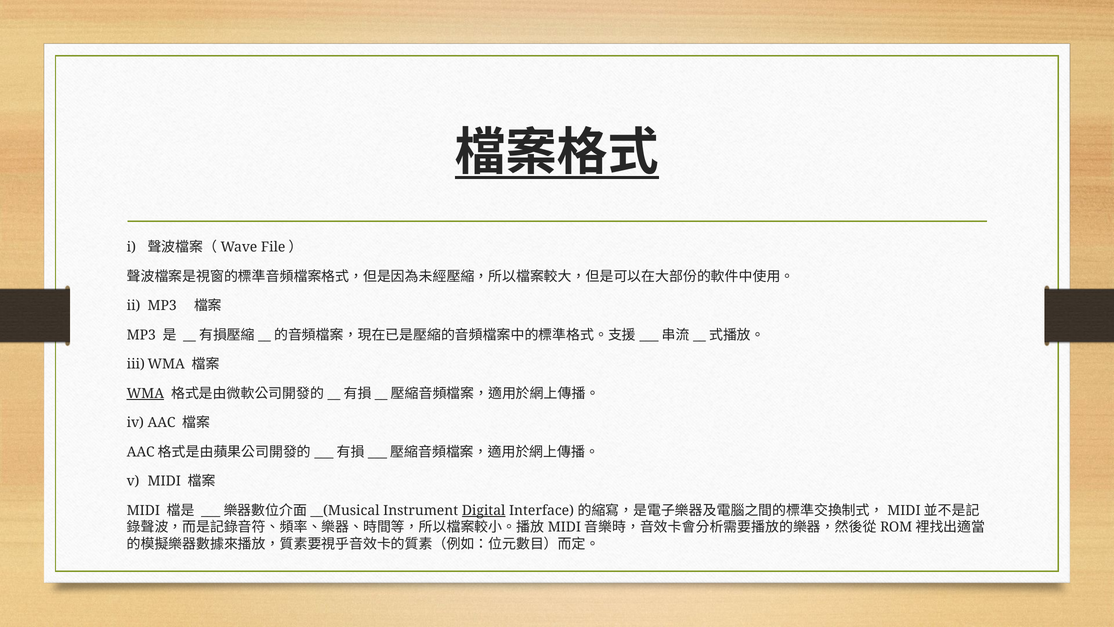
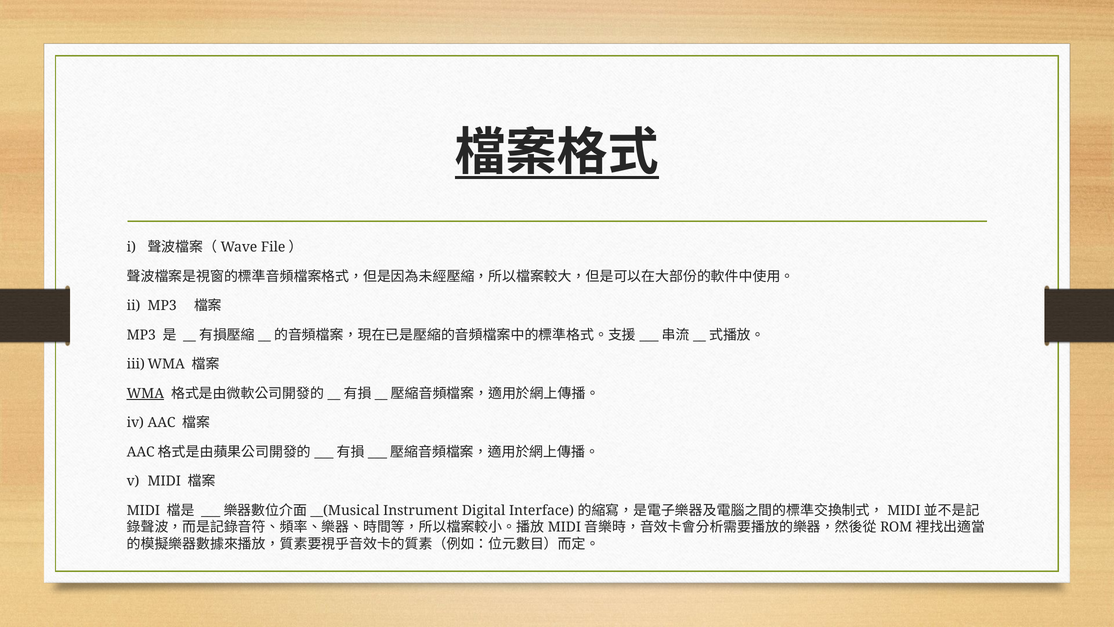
Digital underline: present -> none (484, 510)
